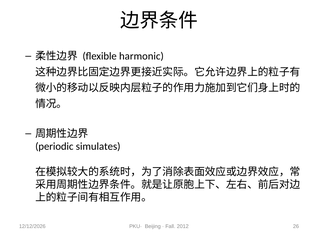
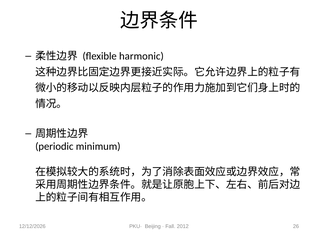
simulates: simulates -> minimum (98, 146)
